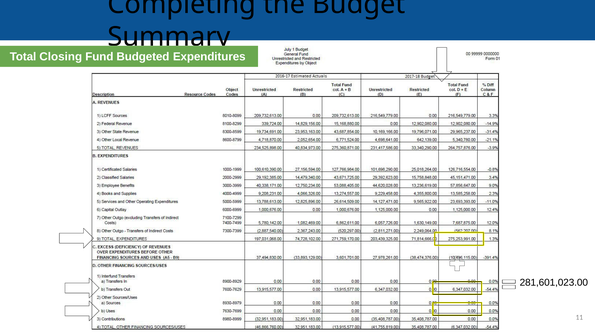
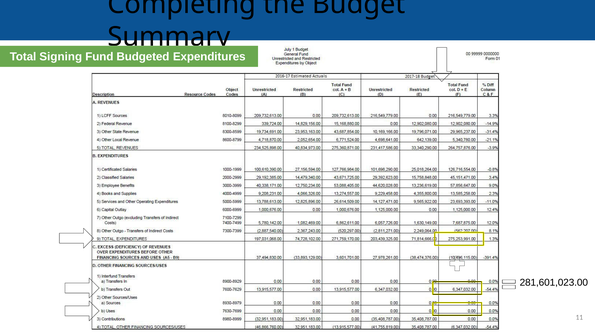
Closing: Closing -> Signing (61, 57)
